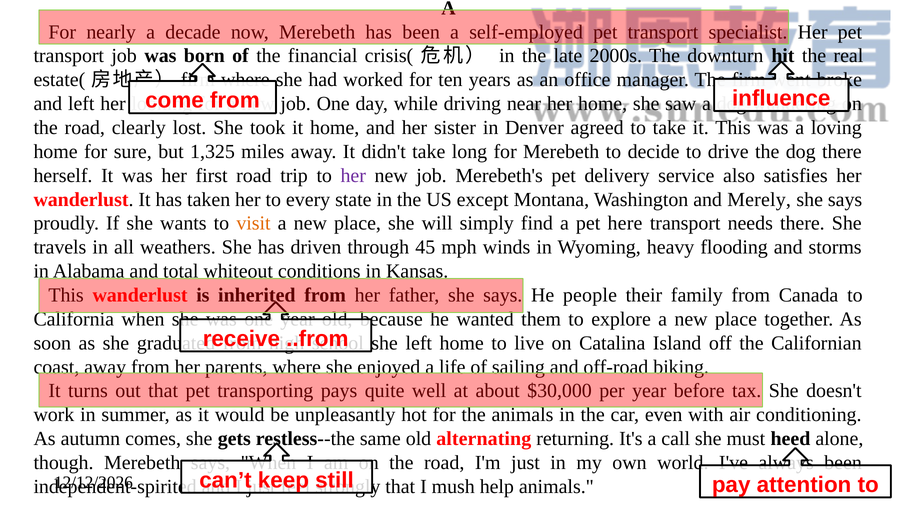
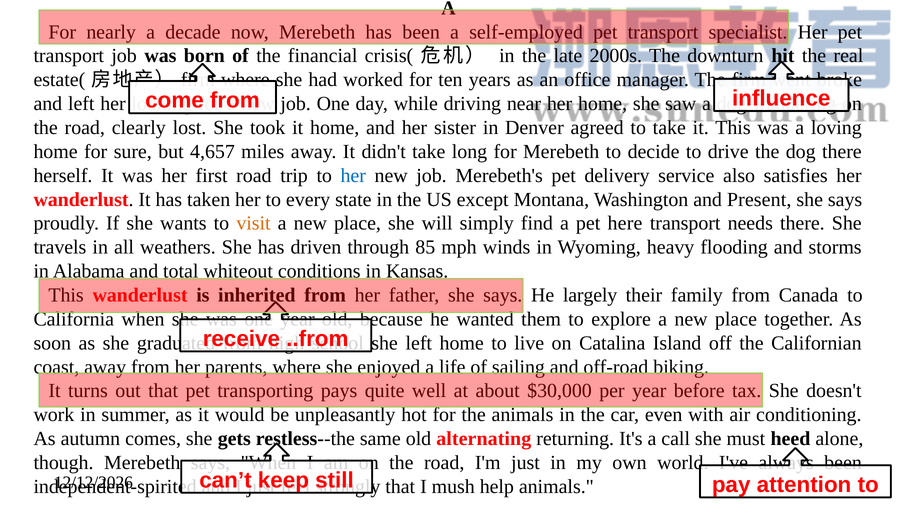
1,325: 1,325 -> 4,657 (212, 152)
her colour: purple -> blue (353, 176)
Merely: Merely -> Present (759, 200)
45: 45 -> 85 (425, 247)
people: people -> largely (590, 295)
